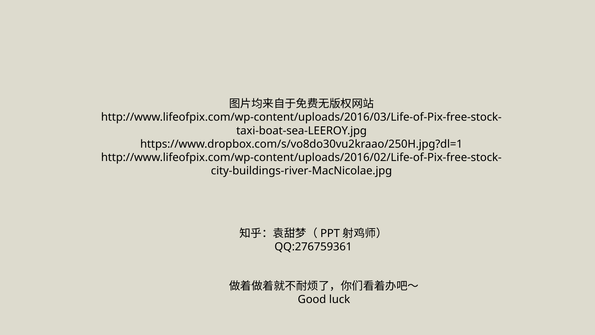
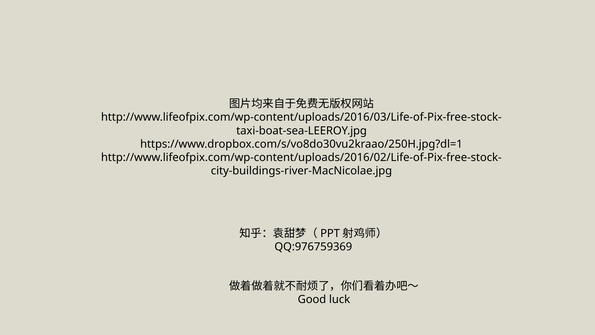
QQ:276759361: QQ:276759361 -> QQ:976759369 (313, 247)
